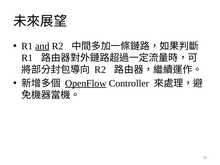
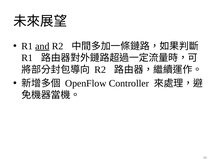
OpenFlow underline: present -> none (86, 83)
